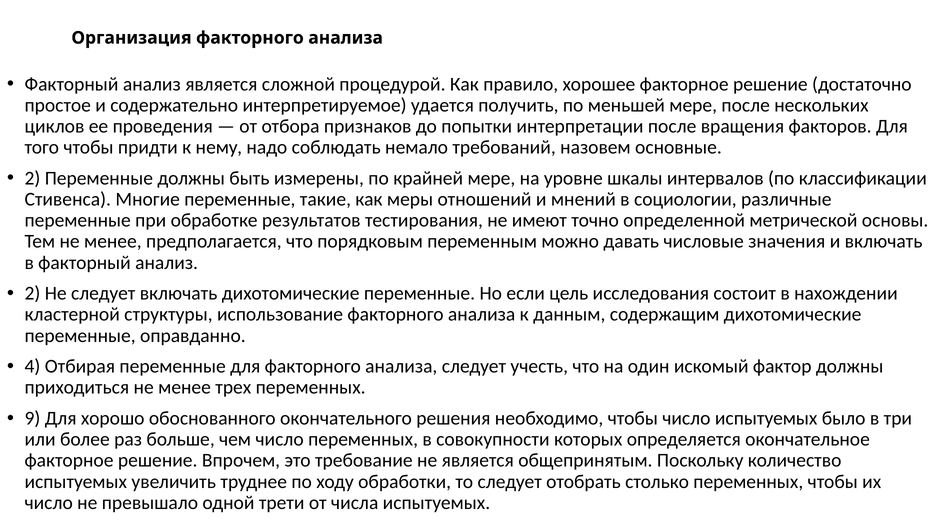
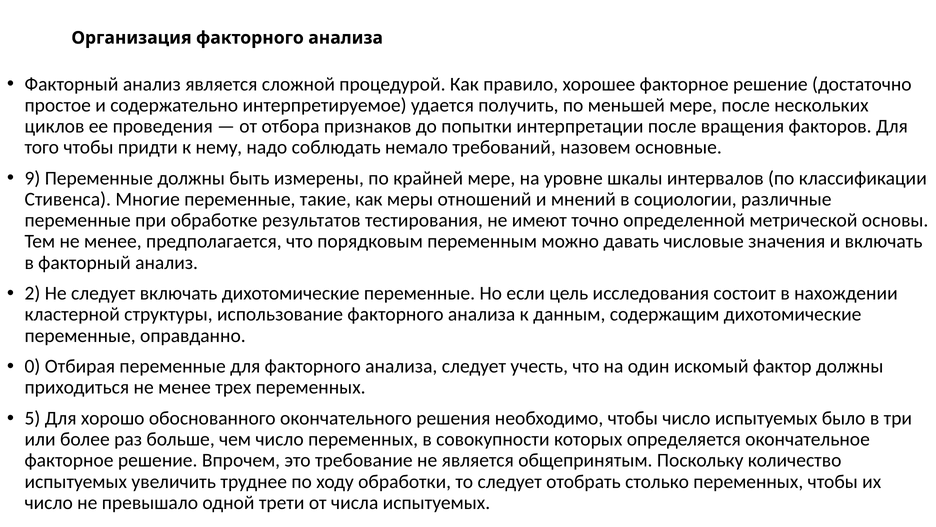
2: 2 -> 9 (32, 178)
4: 4 -> 0 (32, 366)
9: 9 -> 5 (32, 418)
